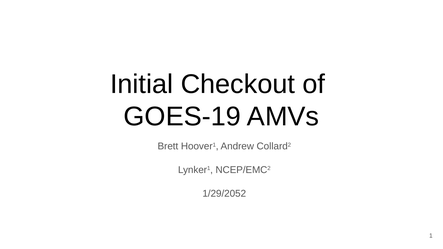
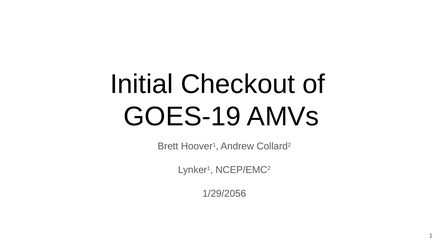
1/29/2052: 1/29/2052 -> 1/29/2056 (224, 194)
